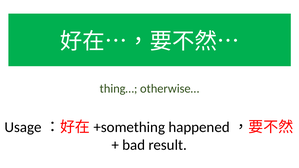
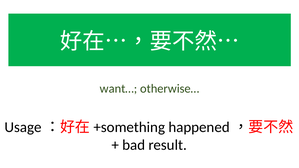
thing…: thing… -> want… (119, 89)
